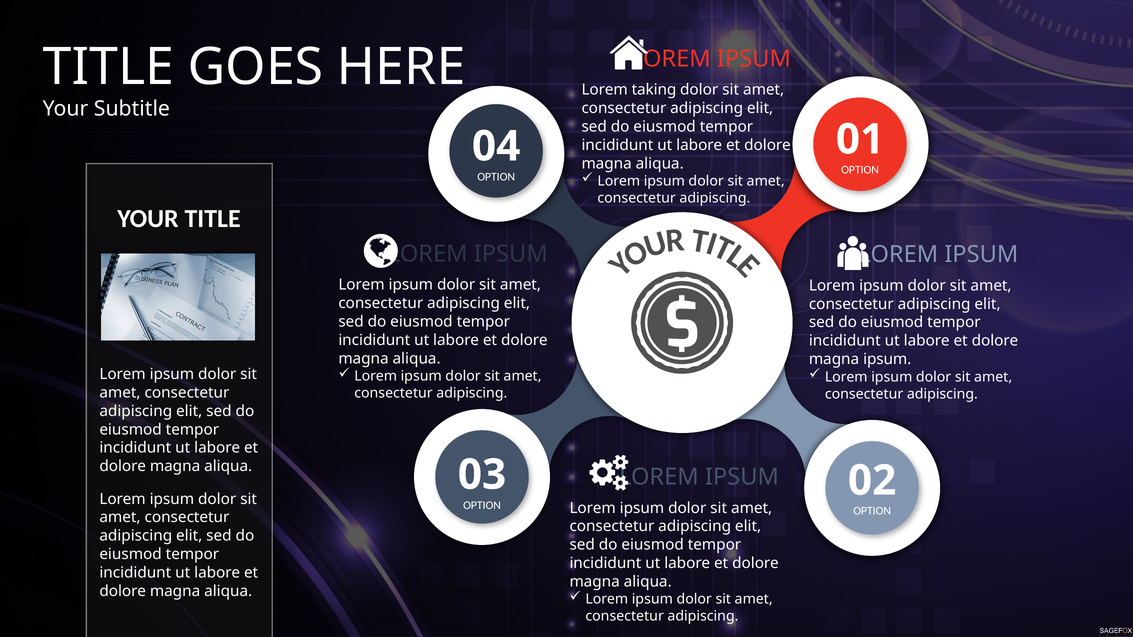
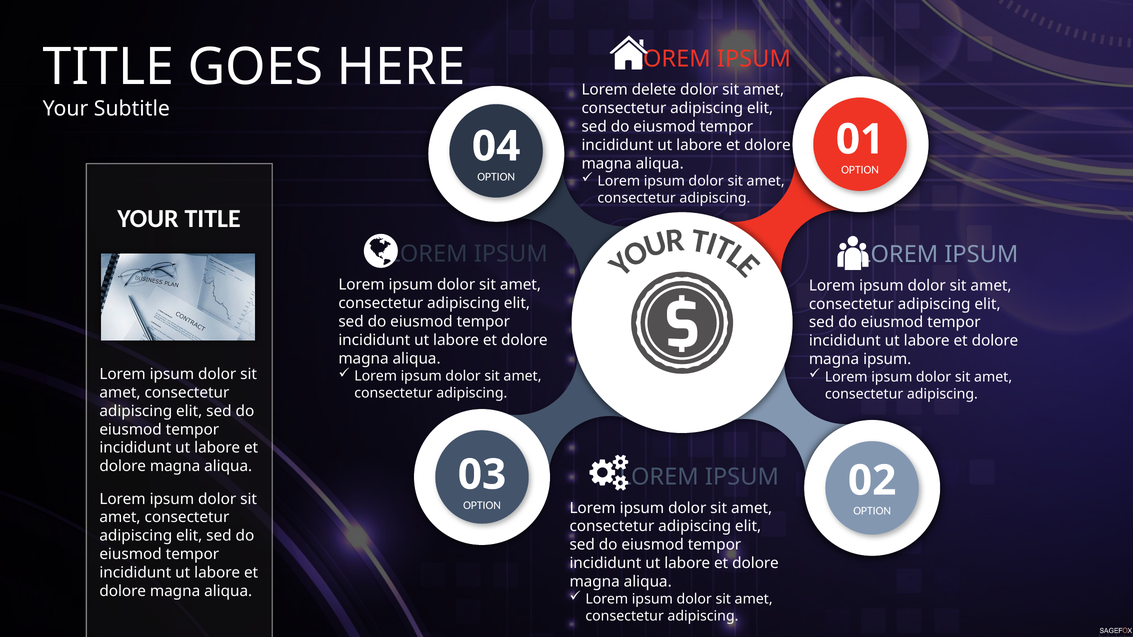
taking: taking -> delete (654, 90)
